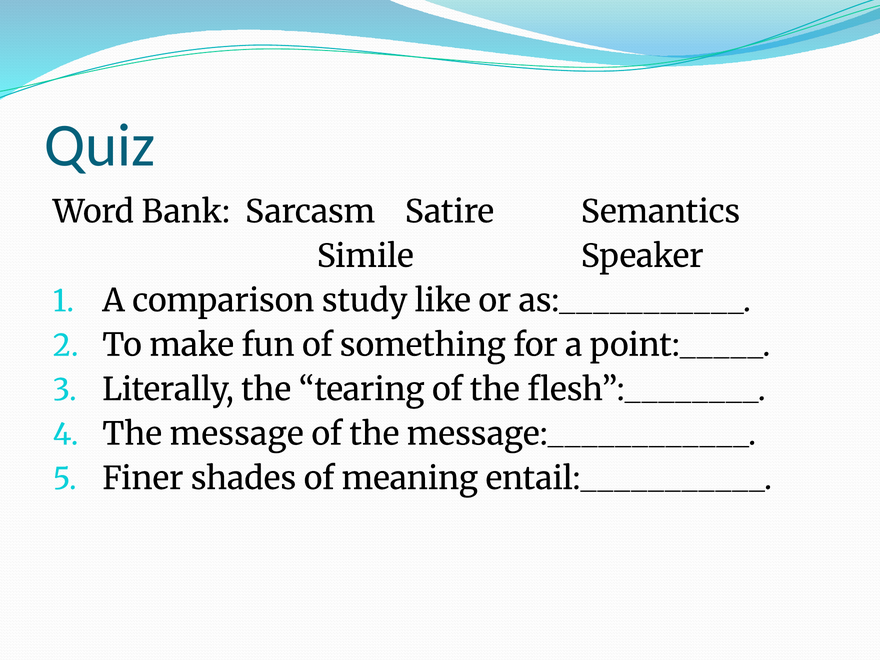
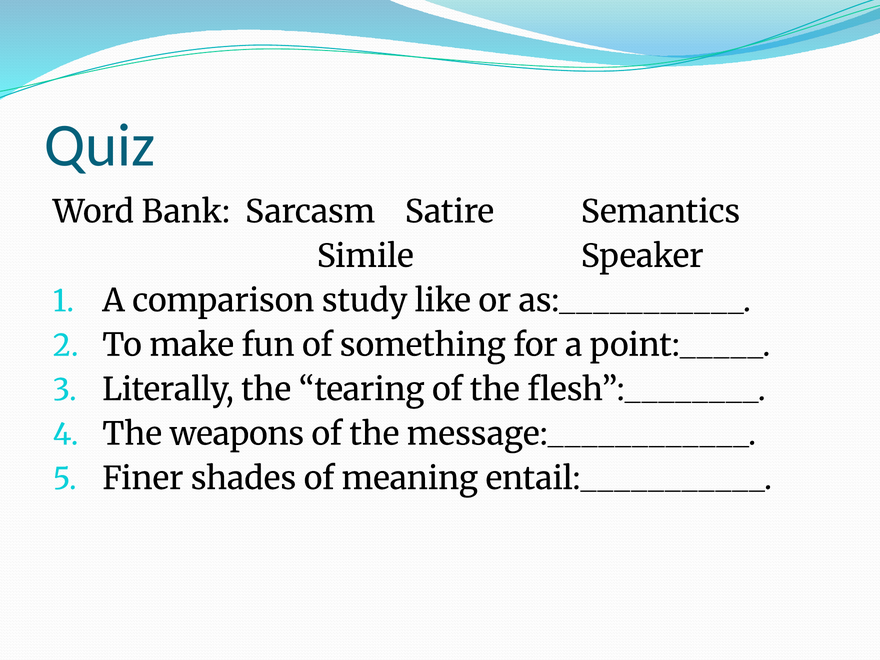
message: message -> weapons (237, 434)
